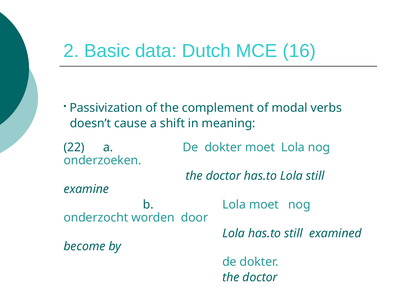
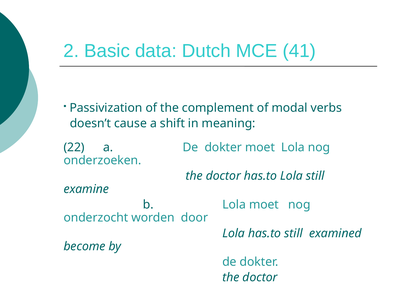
16: 16 -> 41 (299, 51)
